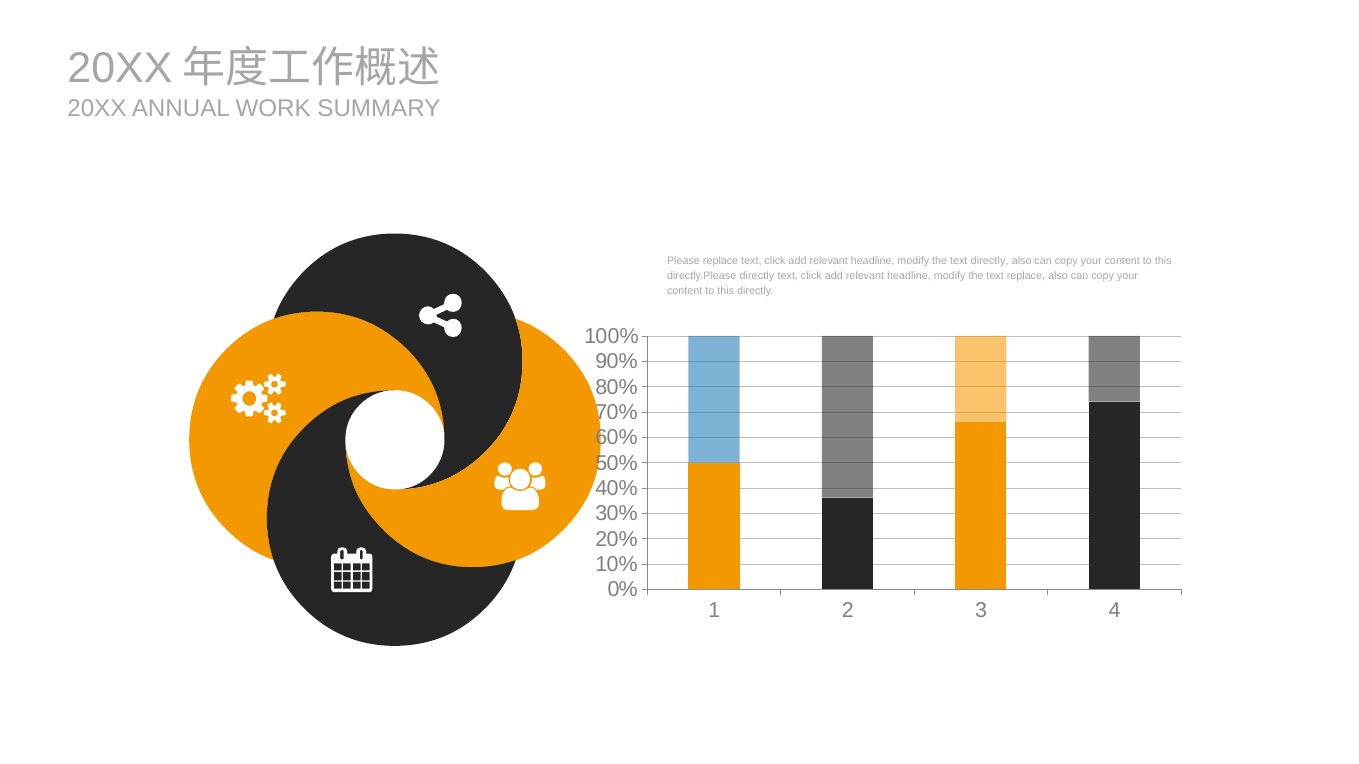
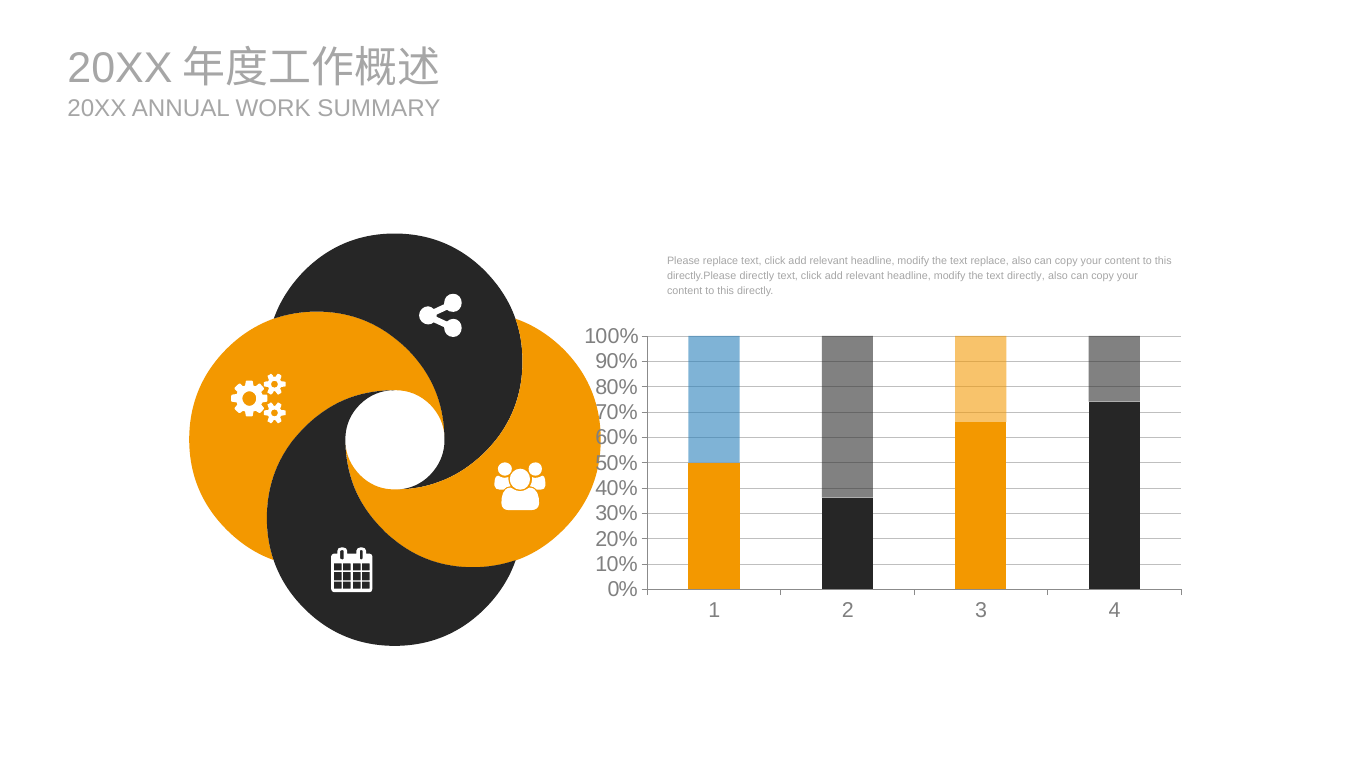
text directly: directly -> replace (990, 261)
text replace: replace -> directly (1026, 276)
